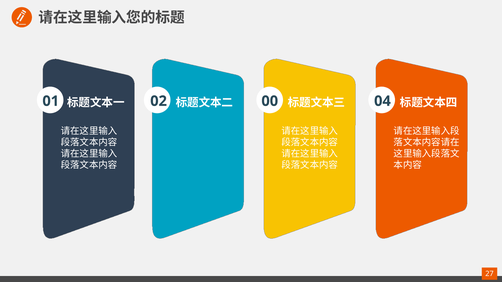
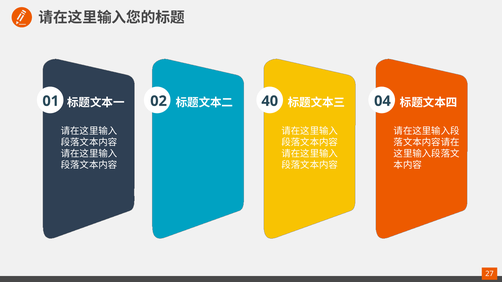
00: 00 -> 40 (270, 101)
